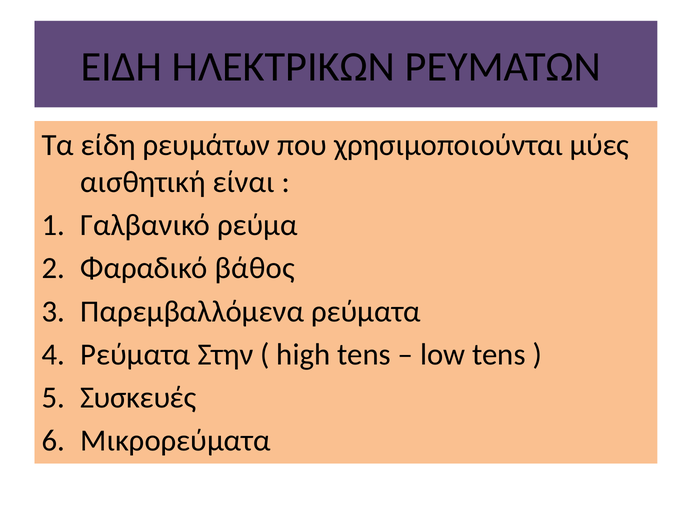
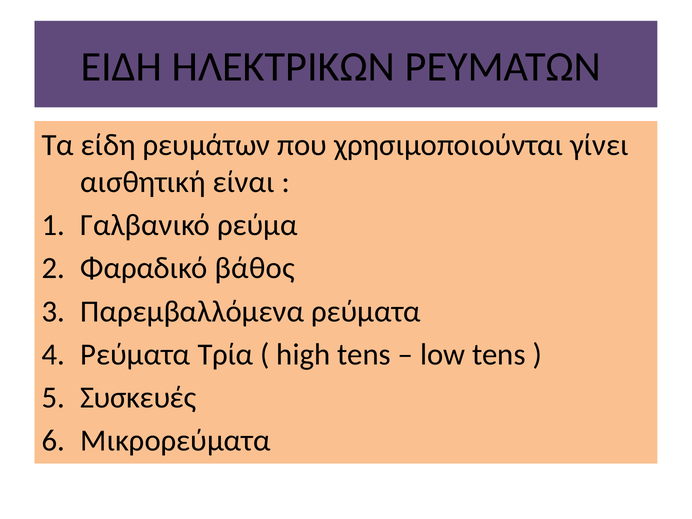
μύες: μύες -> γίνει (599, 145)
Στην: Στην -> Τρία (225, 355)
